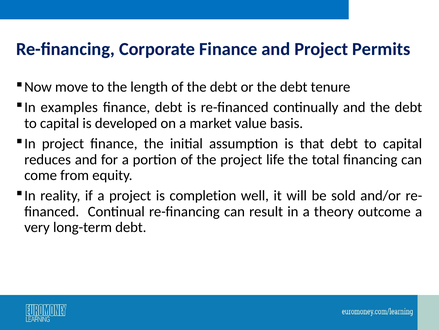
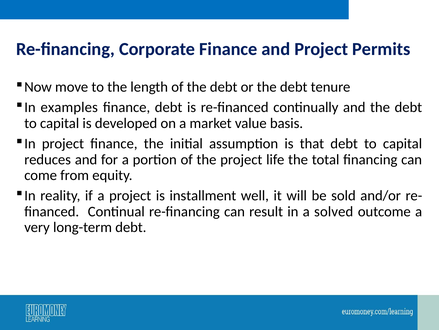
completion: completion -> installment (203, 195)
theory: theory -> solved (334, 211)
